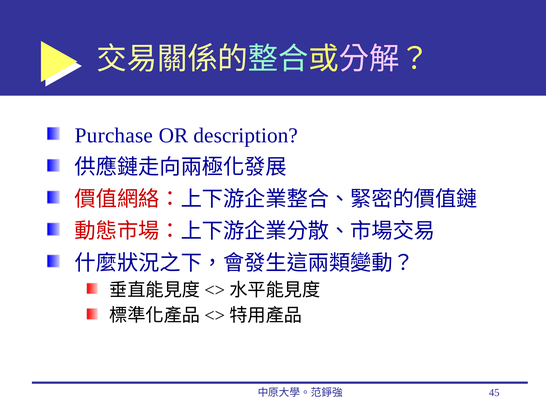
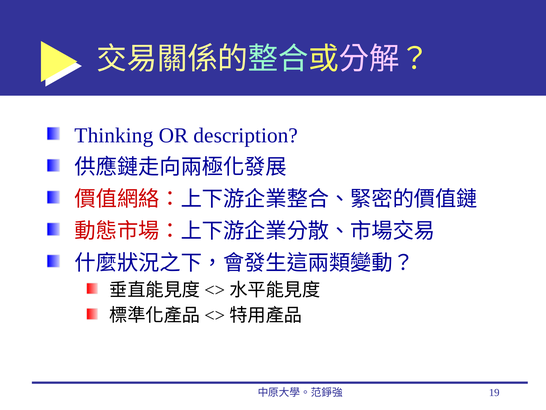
Purchase: Purchase -> Thinking (114, 135)
45: 45 -> 19 (494, 392)
